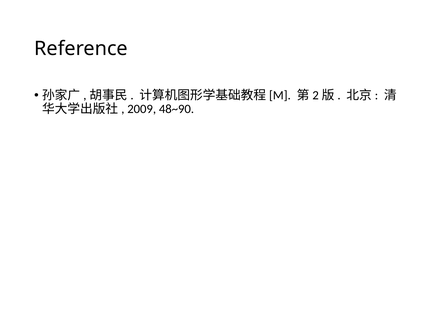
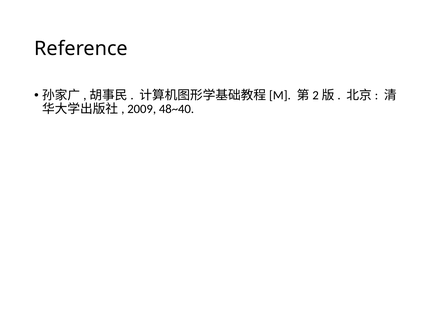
48~90: 48~90 -> 48~40 (176, 109)
